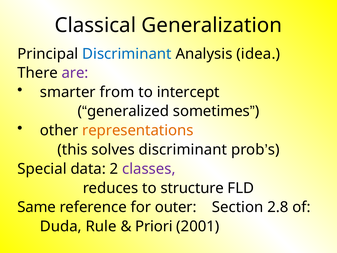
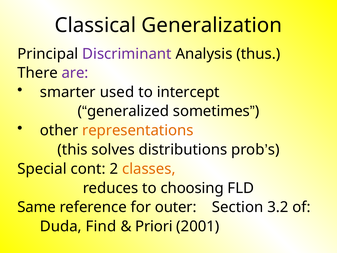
Discriminant colour: blue -> purple (127, 54)
idea: idea -> thus (258, 54)
from: from -> used (117, 92)
solves discriminant: discriminant -> distributions (183, 150)
data: data -> cont (88, 169)
classes colour: purple -> orange (149, 169)
structure: structure -> choosing (192, 188)
2.8: 2.8 -> 3.2 (278, 207)
Rule: Rule -> Find (101, 226)
